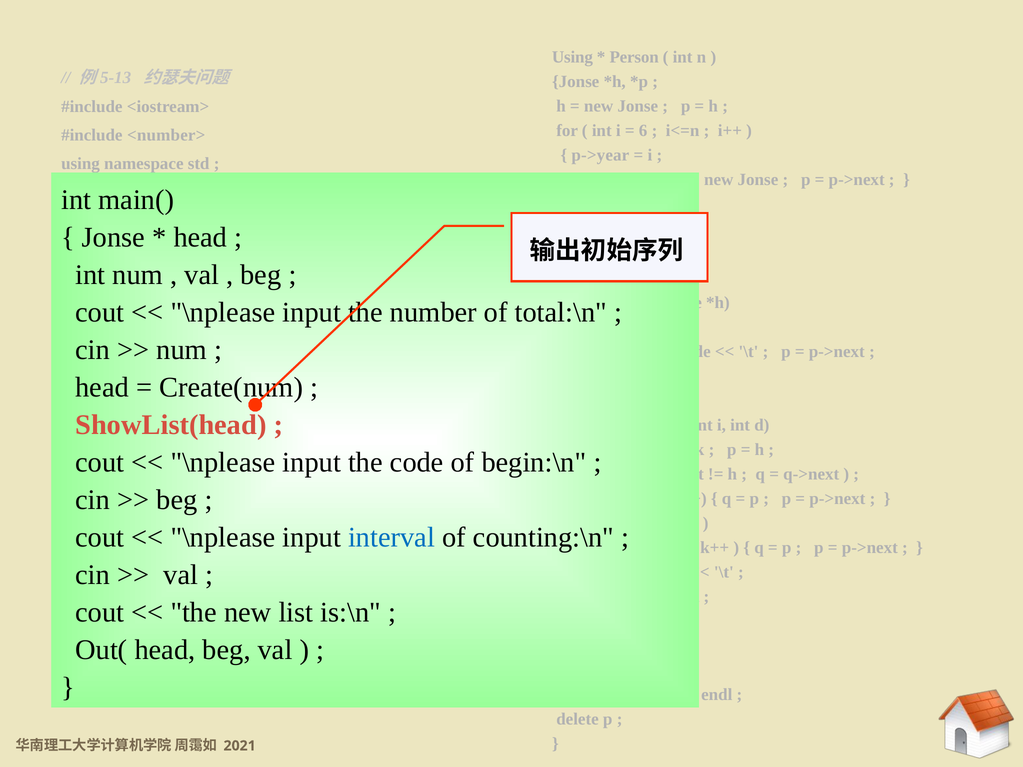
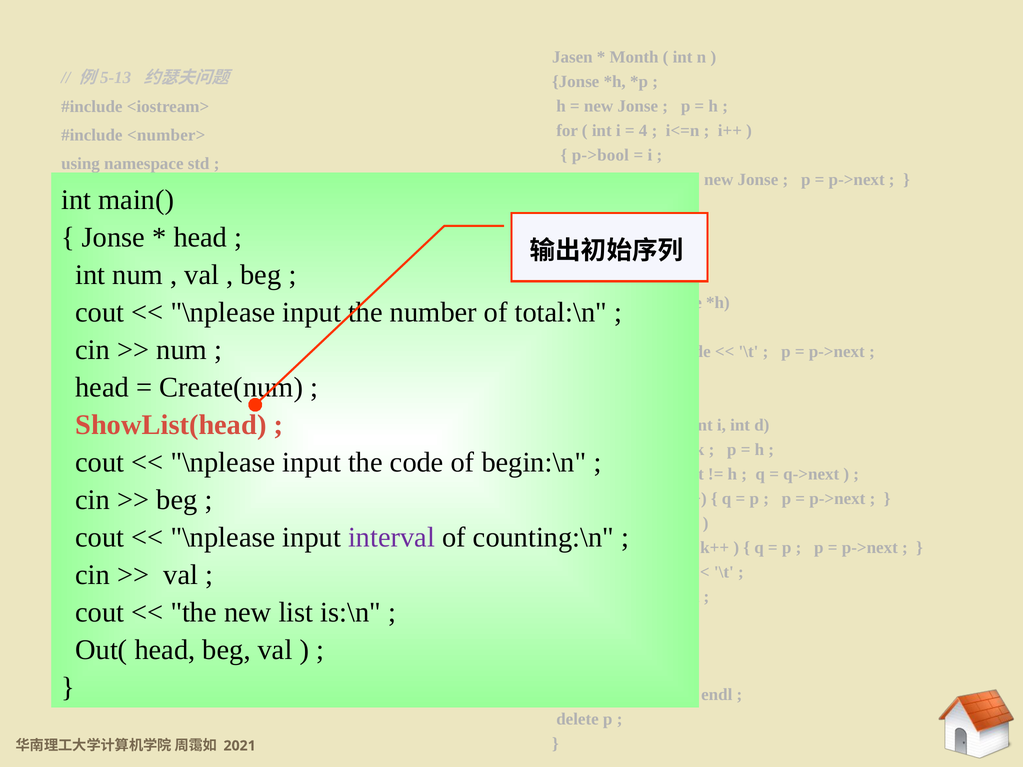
Using: Using -> Jasen (572, 57)
Person: Person -> Month (634, 57)
6: 6 -> 4 (643, 131)
p->year: p->year -> p->bool (600, 155)
interval colour: blue -> purple (391, 538)
